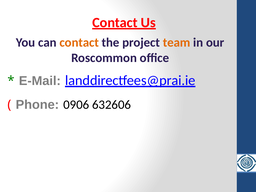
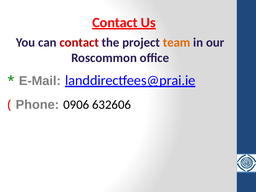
contact colour: orange -> red (79, 42)
